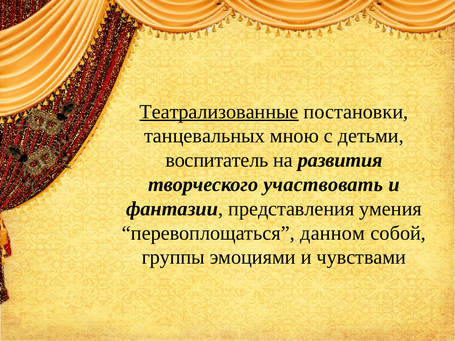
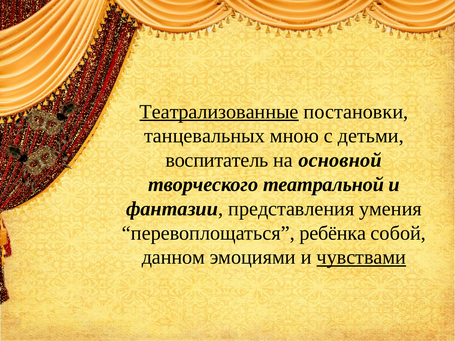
развития: развития -> основной (340, 160)
участвовать: участвовать -> театральной (323, 185)
данном: данном -> ребёнка (333, 233)
группы: группы -> данном (173, 258)
чувствами underline: none -> present (361, 258)
